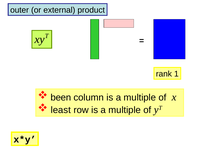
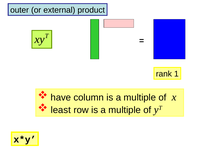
been: been -> have (61, 98)
